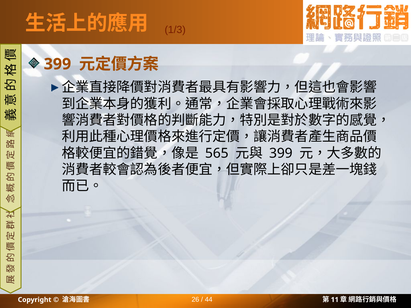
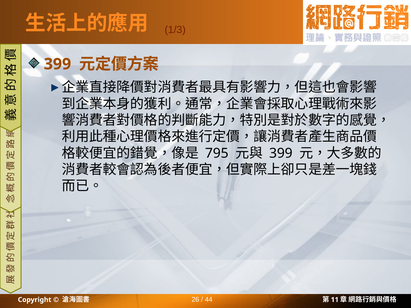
565: 565 -> 795 (217, 153)
